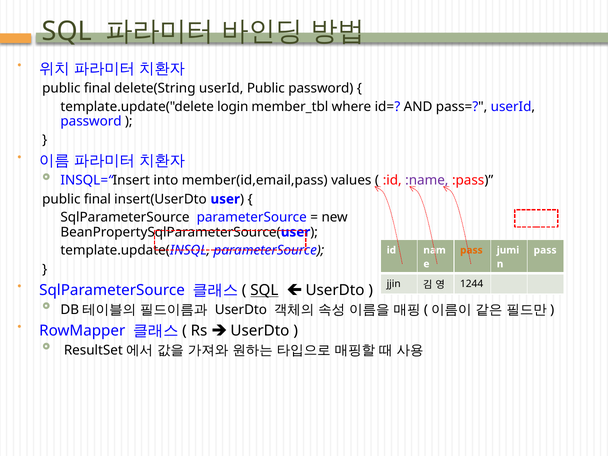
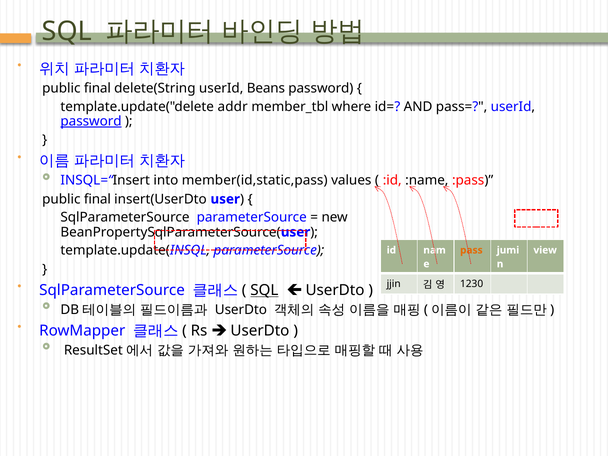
userId Public: Public -> Beans (266, 88)
login: login -> addr (233, 107)
password underline: none -> present (91, 121)
member(id,email,pass: member(id,email,pass -> member(id,static,pass (255, 180)
:name colour: purple -> black (427, 180)
pass: pass -> view (545, 250)
1244: 1244 -> 1230 (472, 284)
